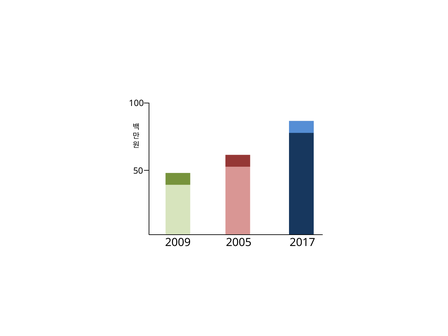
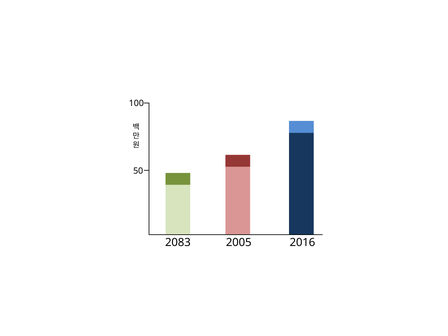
2009: 2009 -> 2083 (178, 242)
2017: 2017 -> 2016 (302, 242)
